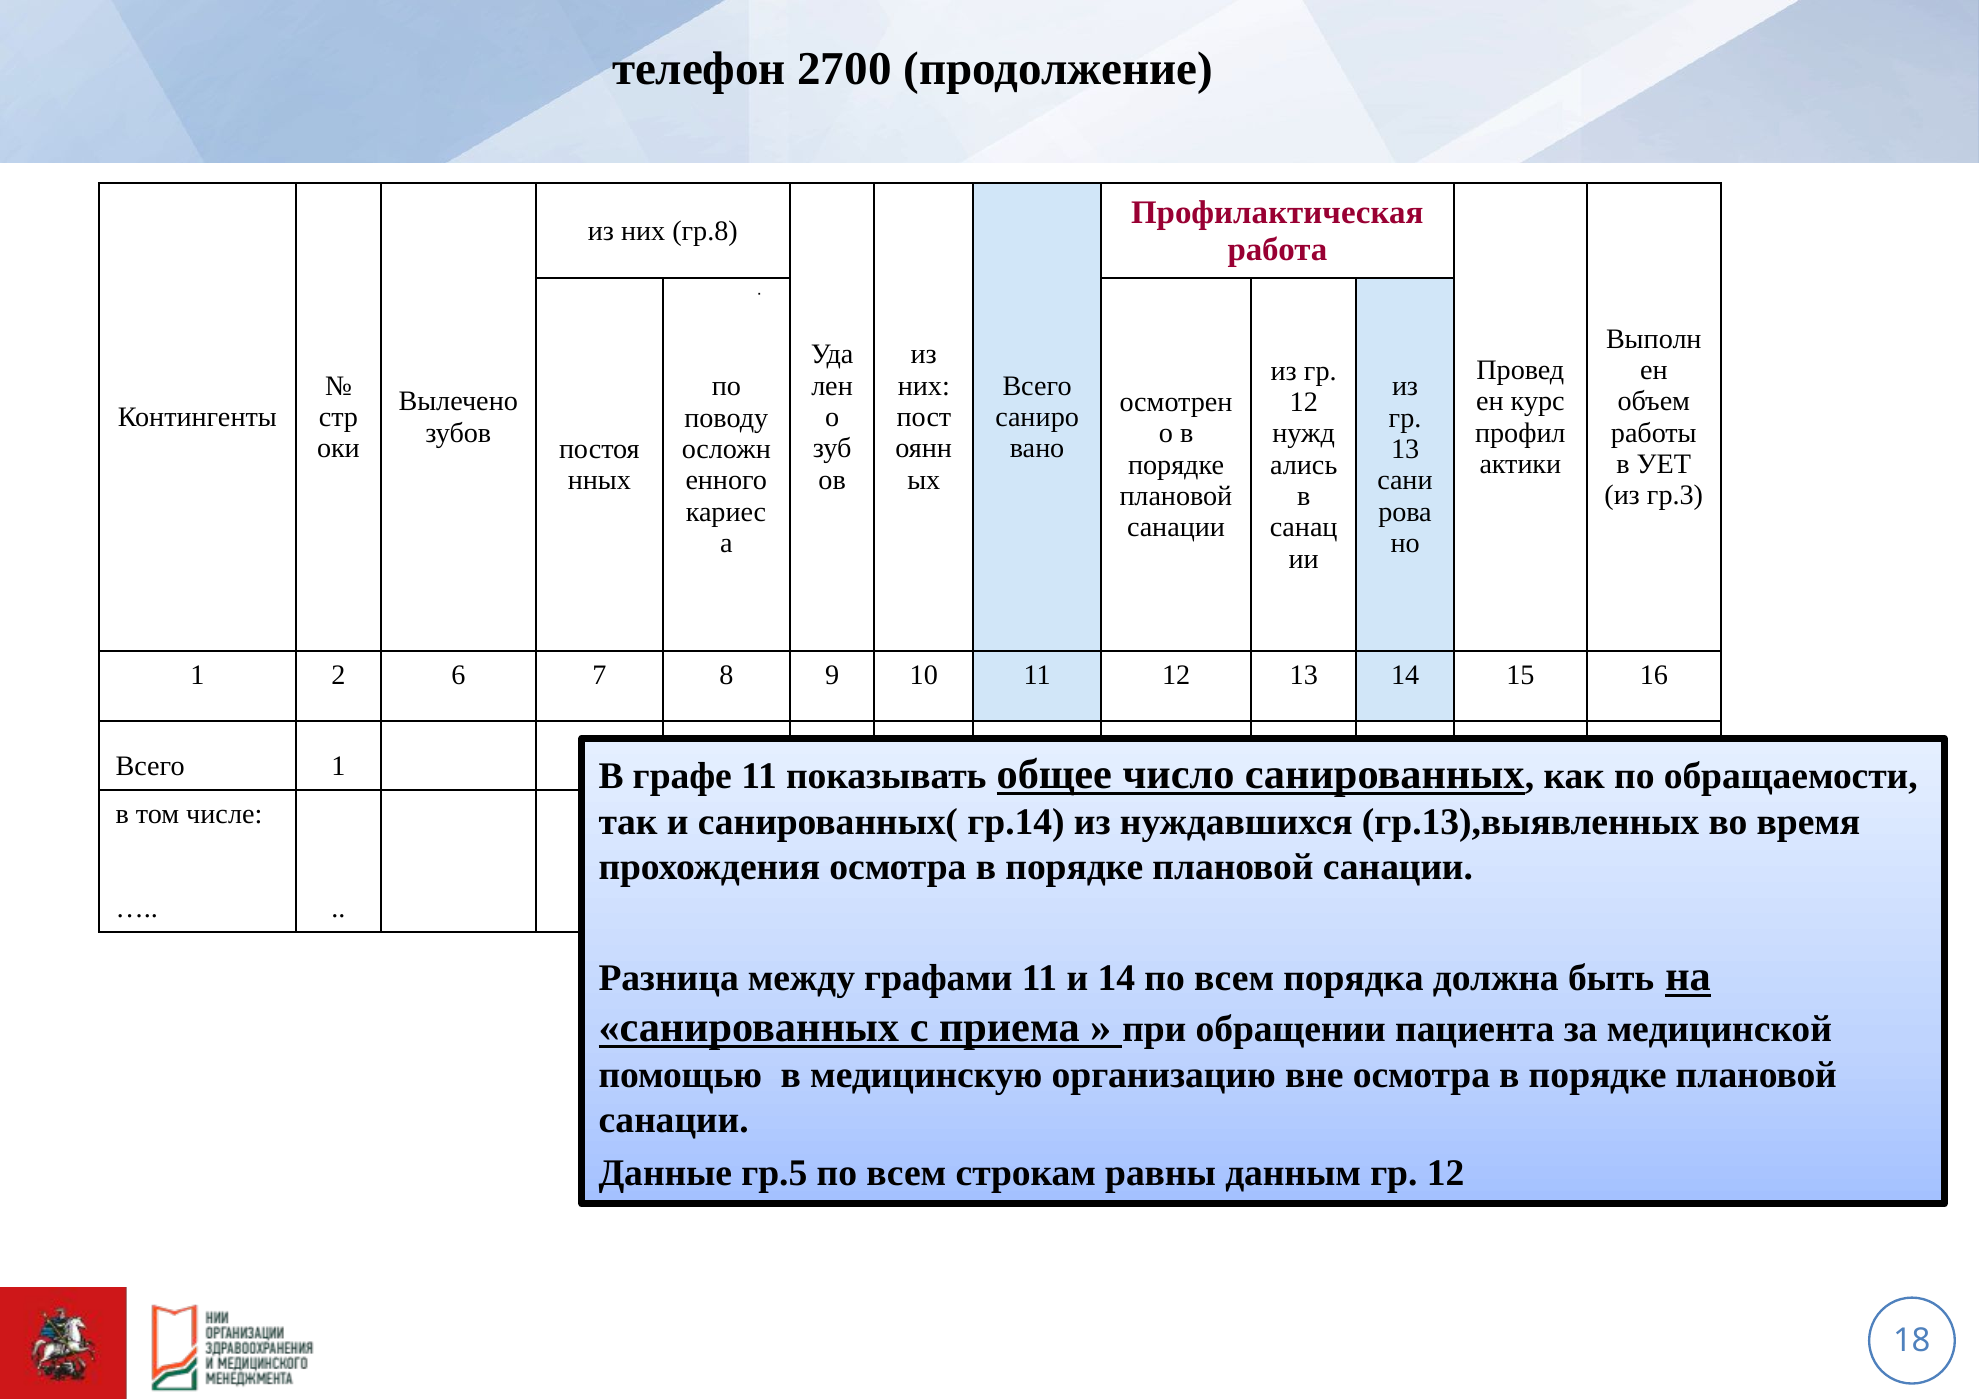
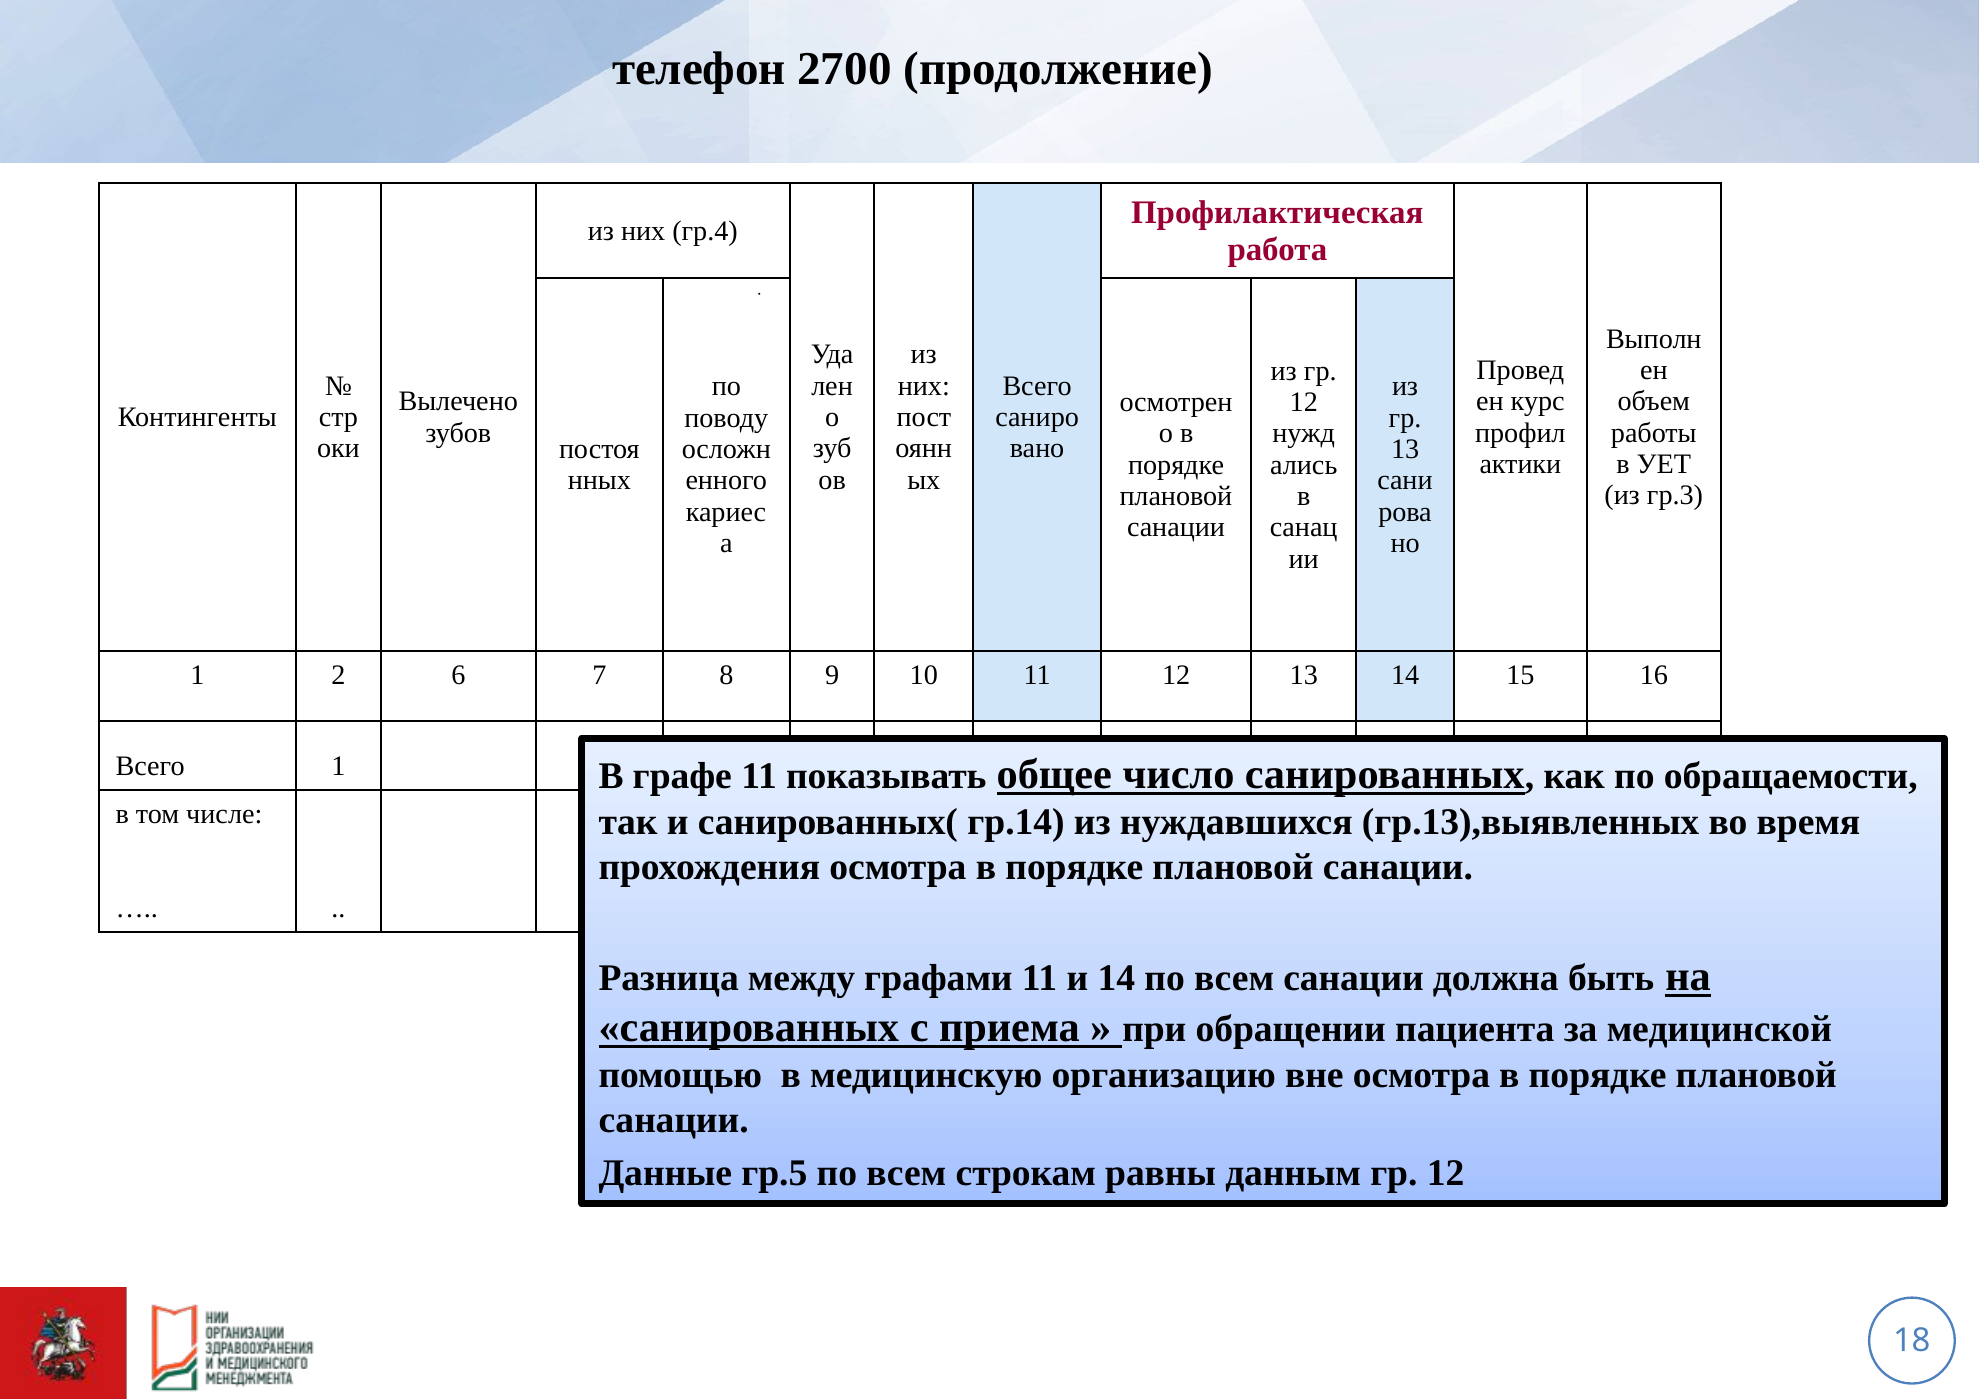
гр.8: гр.8 -> гр.4 (705, 231)
всем порядка: порядка -> санации (1354, 979)
